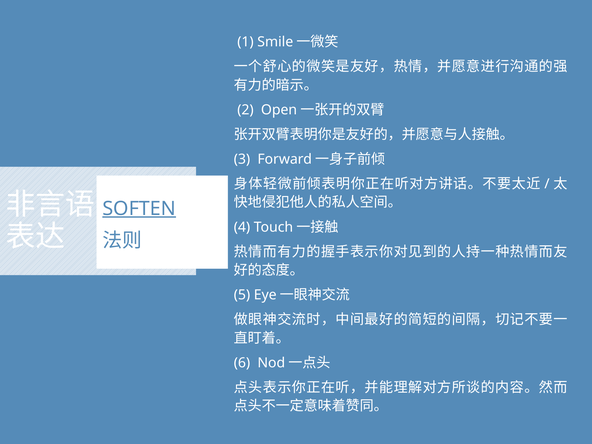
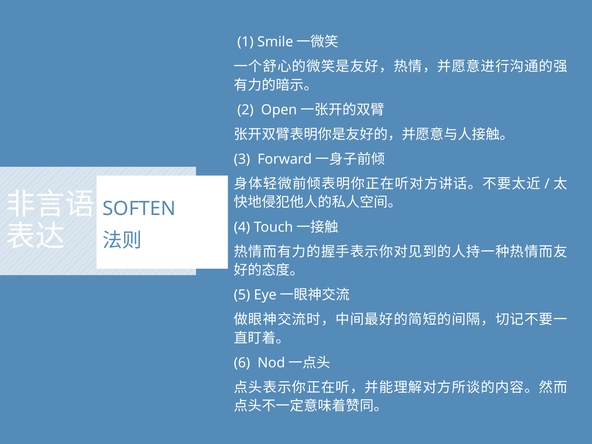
SOFTEN underline: present -> none (139, 209)
